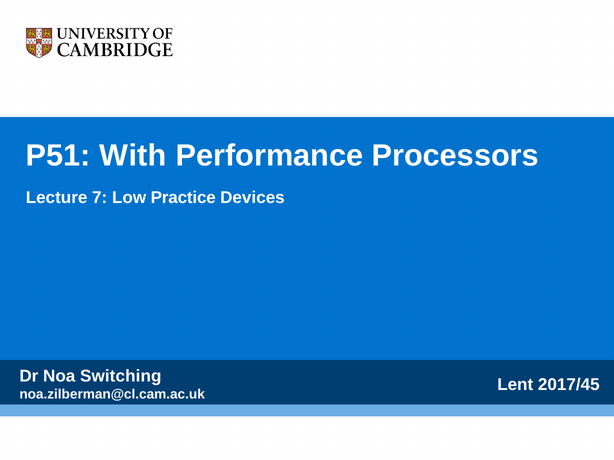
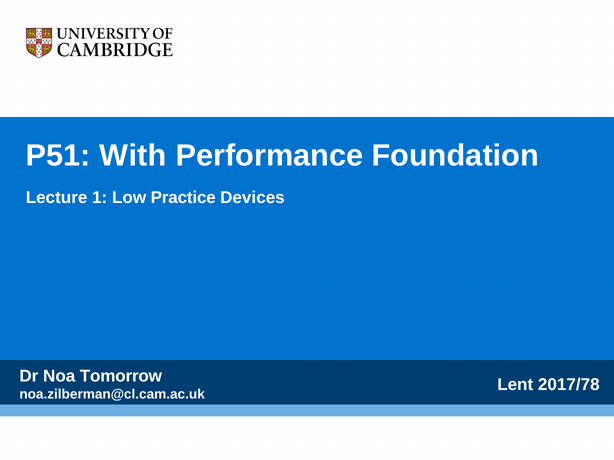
Processors: Processors -> Foundation (455, 156)
7: 7 -> 1 (100, 198)
Switching: Switching -> Tomorrow (121, 377)
2017/45: 2017/45 -> 2017/78 (569, 385)
